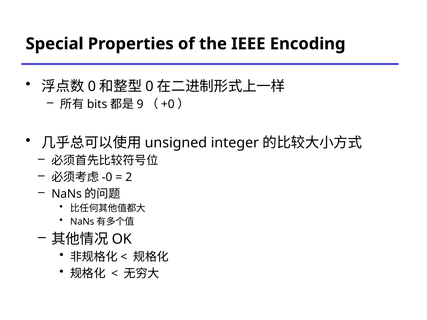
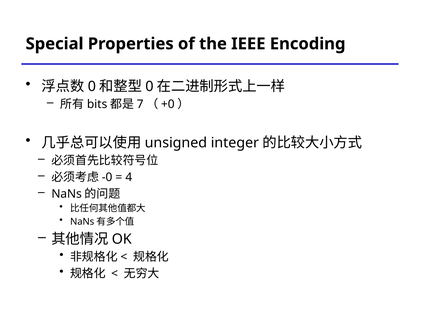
9: 9 -> 7 (140, 104)
2: 2 -> 4 (129, 177)
